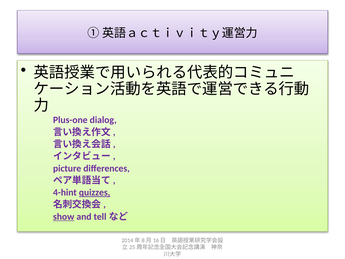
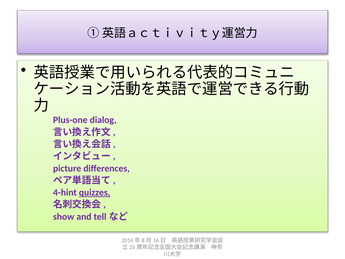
show underline: present -> none (64, 216)
